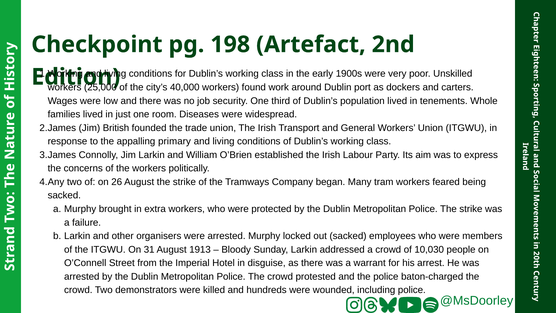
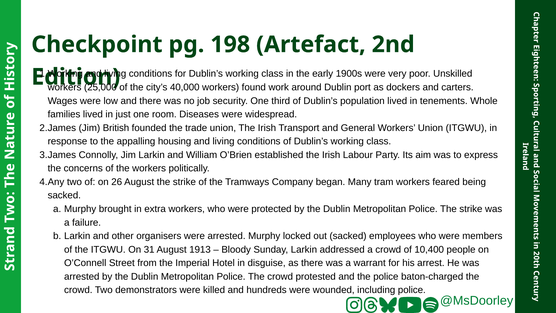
primary: primary -> housing (175, 141)
10,030: 10,030 -> 10,400 (429, 249)
